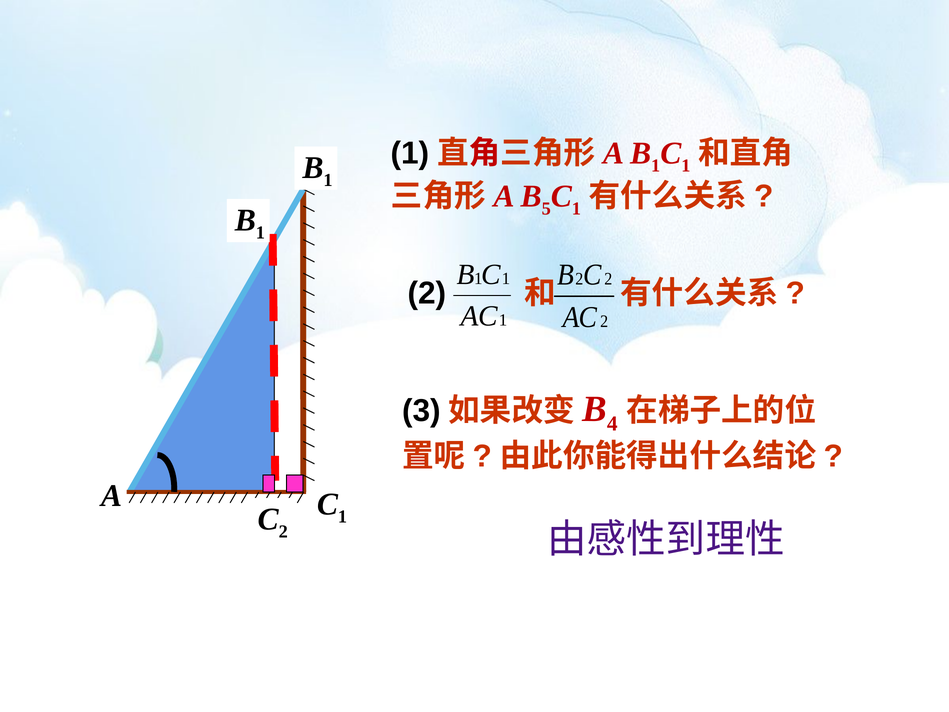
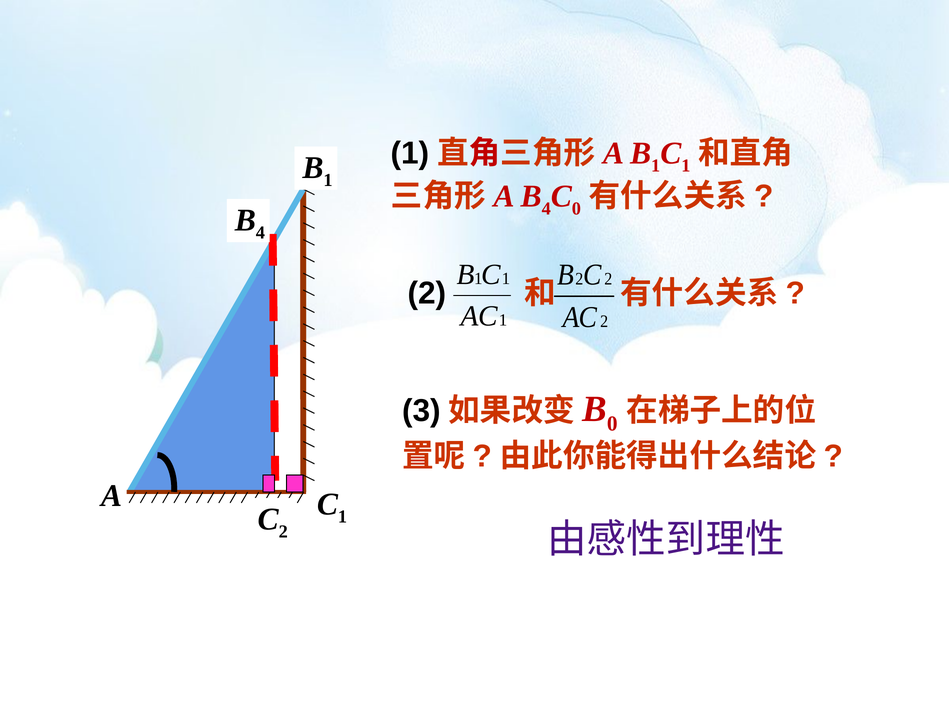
5: 5 -> 4 (546, 209)
1: 1 -> 0 (576, 209)
1: 1 -> 4 (260, 232)
4: 4 -> 0 (612, 423)
